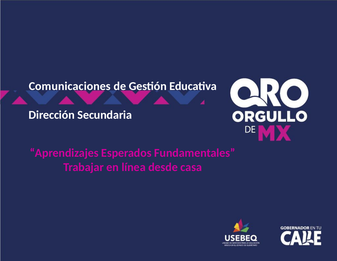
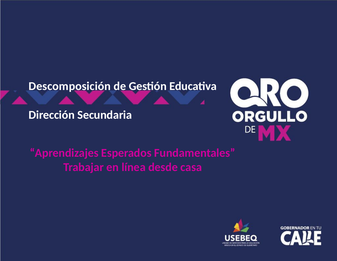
Comunicaciones: Comunicaciones -> Descomposición (70, 86)
